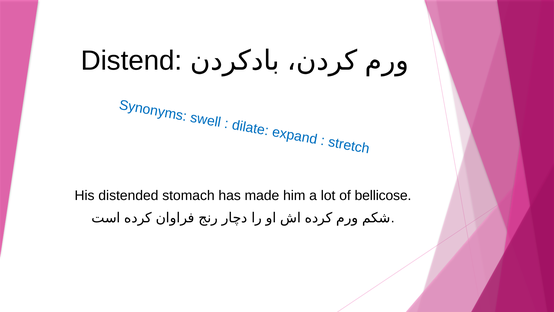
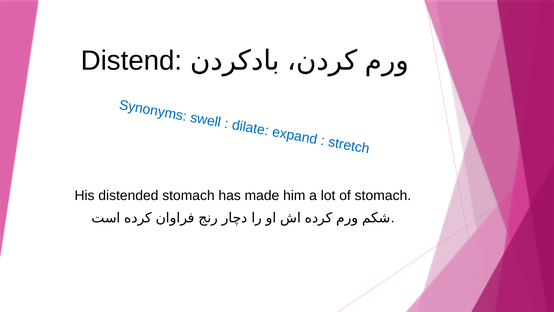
of bellicose: bellicose -> stomach (383, 195)
